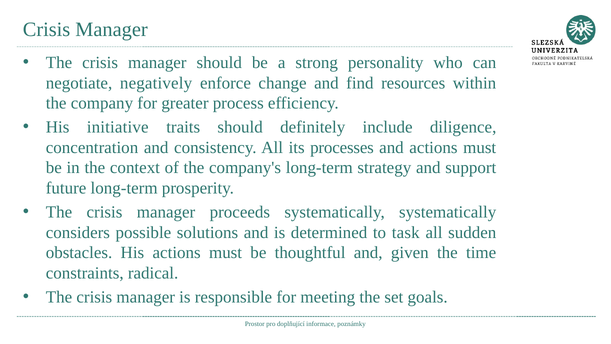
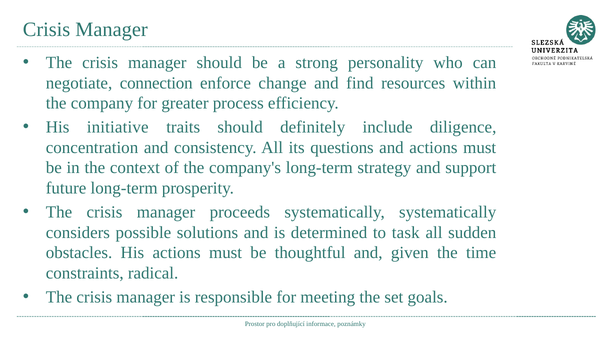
negatively: negatively -> connection (156, 83)
processes: processes -> questions (342, 147)
